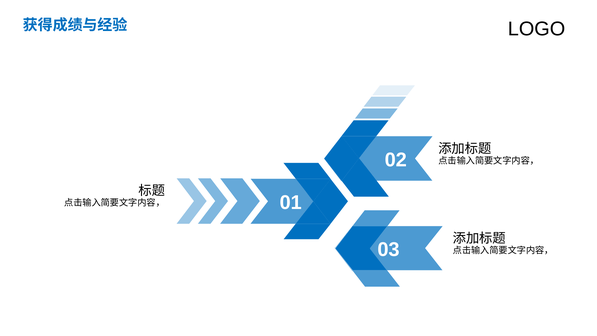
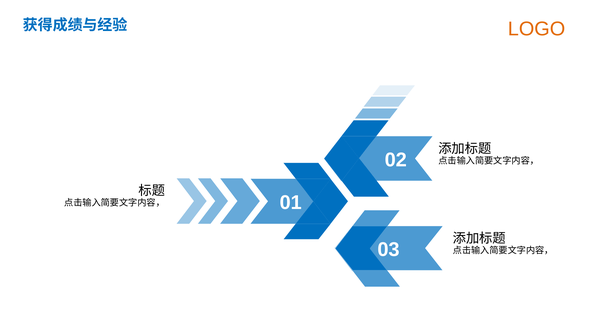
LOGO colour: black -> orange (537, 29)
